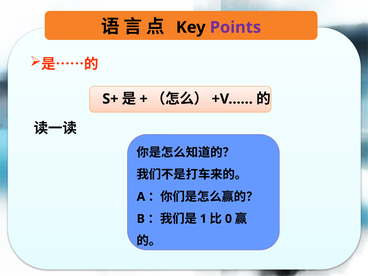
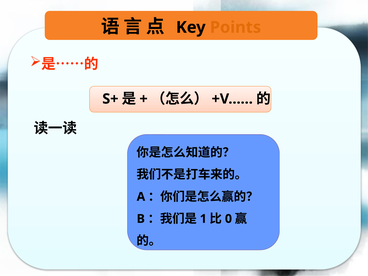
Points colour: purple -> orange (235, 27)
